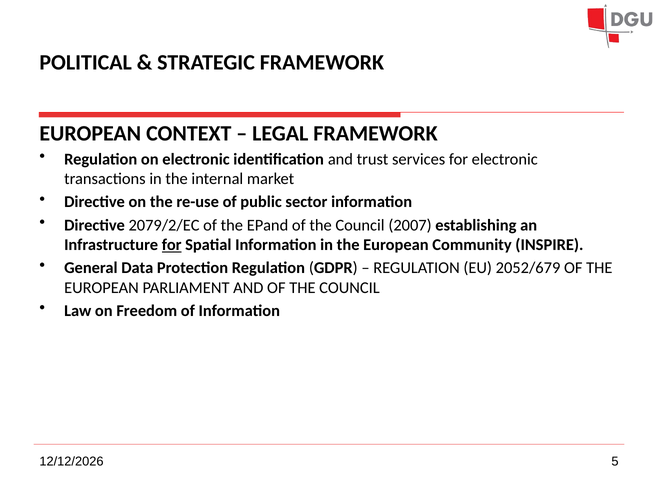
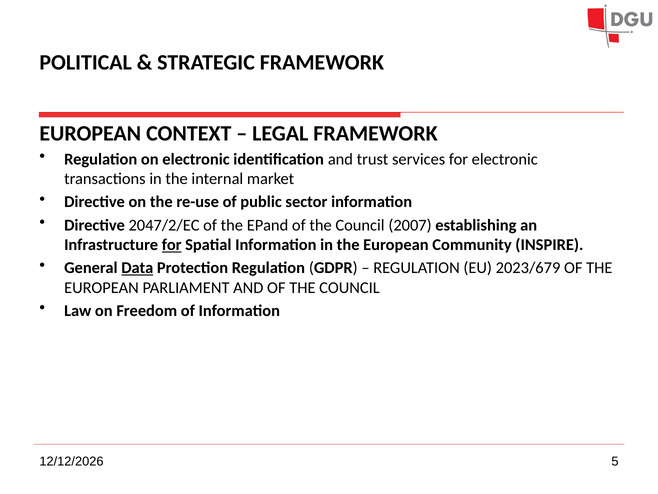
2079/2/EC: 2079/2/EC -> 2047/2/EC (164, 225)
Data underline: none -> present (137, 268)
2052/679: 2052/679 -> 2023/679 (528, 268)
